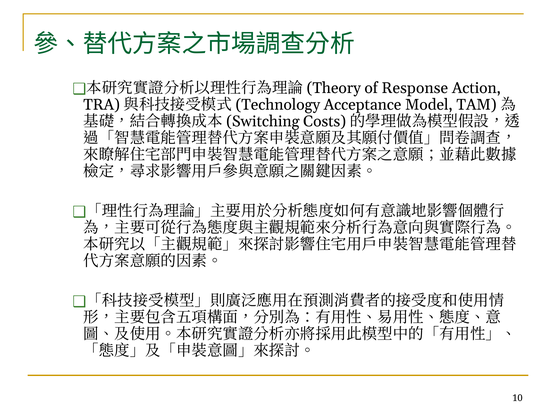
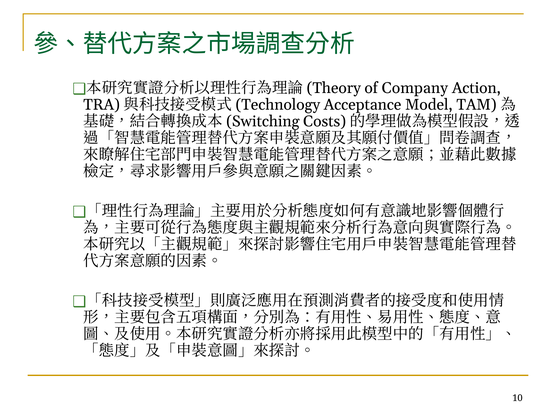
Response: Response -> Company (415, 88)
